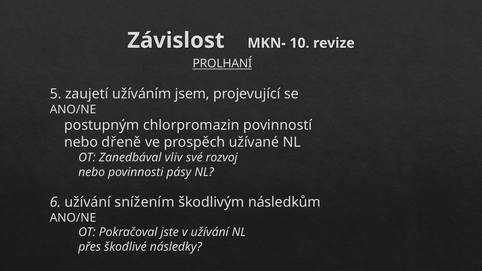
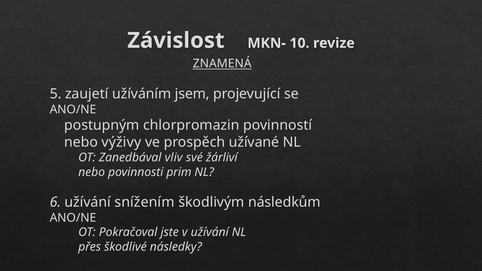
PROLHANÍ: PROLHANÍ -> ZNAMENÁ (222, 64)
dřeně: dřeně -> výživy (121, 142)
rozvoj: rozvoj -> žárliví (222, 158)
pásy: pásy -> prim (179, 172)
